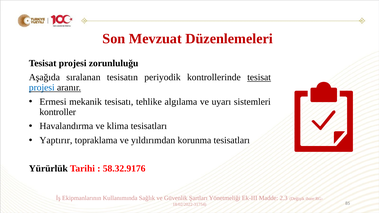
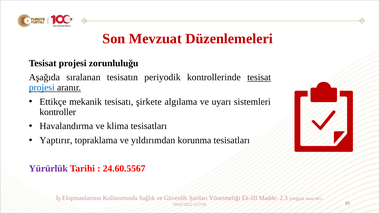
Ermesi: Ermesi -> Ettikçe (53, 102)
tehlike: tehlike -> şirkete (149, 102)
Yürürlük colour: black -> purple (48, 169)
58.32.9176: 58.32.9176 -> 24.60.5567 (124, 169)
